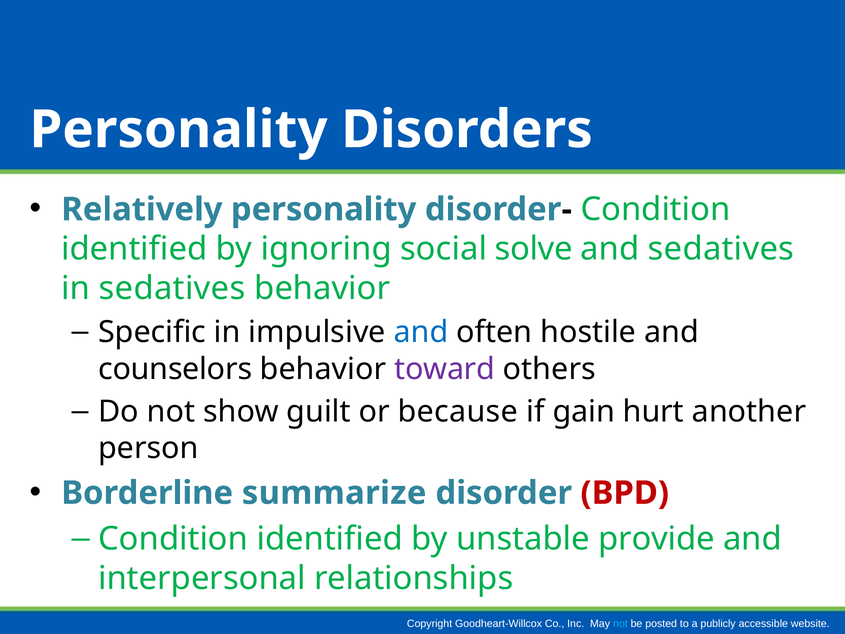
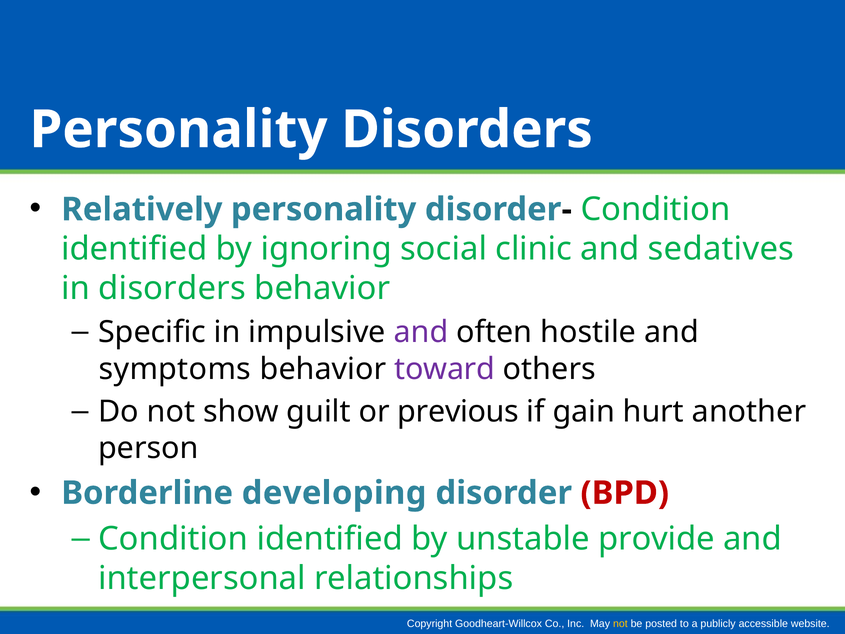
solve: solve -> clinic (534, 249)
in sedatives: sedatives -> disorders (172, 288)
and colour: blue -> purple (421, 332)
counselors: counselors -> symptoms (175, 369)
because: because -> previous (458, 411)
summarize: summarize -> developing (334, 493)
not colour: light blue -> yellow (620, 623)
